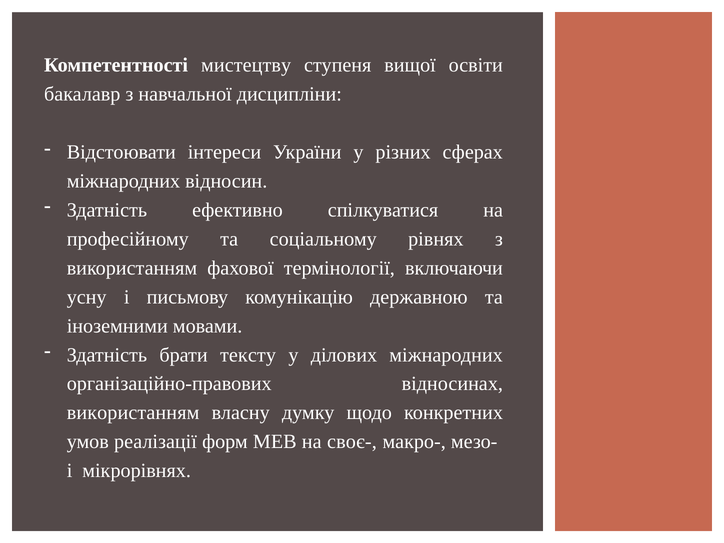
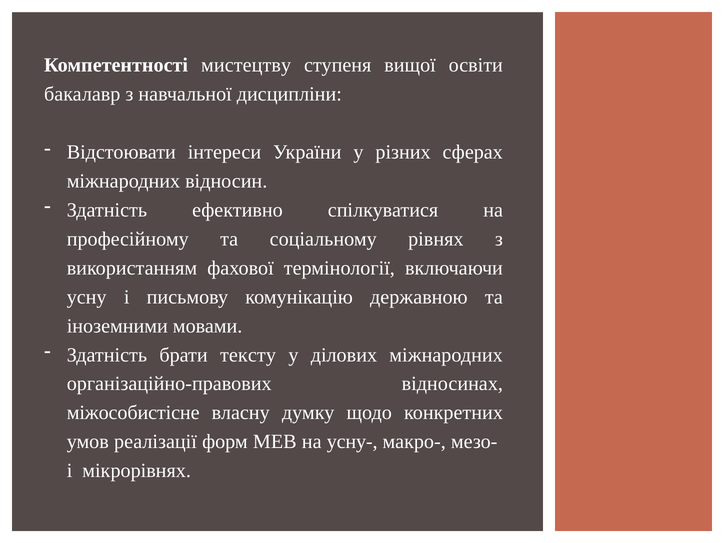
використанням: використанням -> міжособистісне (133, 413)
своє-: своє- -> усну- (352, 442)
